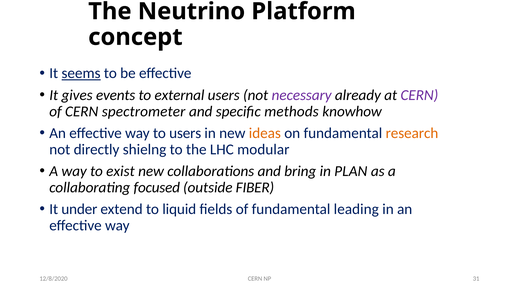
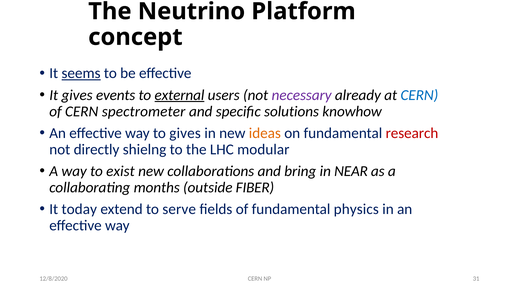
external underline: none -> present (179, 95)
CERN colour: purple -> blue (419, 95)
methods: methods -> solutions (292, 111)
to users: users -> gives (185, 133)
research colour: orange -> red (412, 133)
PLAN: PLAN -> NEAR (351, 171)
focused: focused -> months (157, 187)
under: under -> today (79, 209)
liquid: liquid -> serve (179, 209)
leading: leading -> physics (356, 209)
